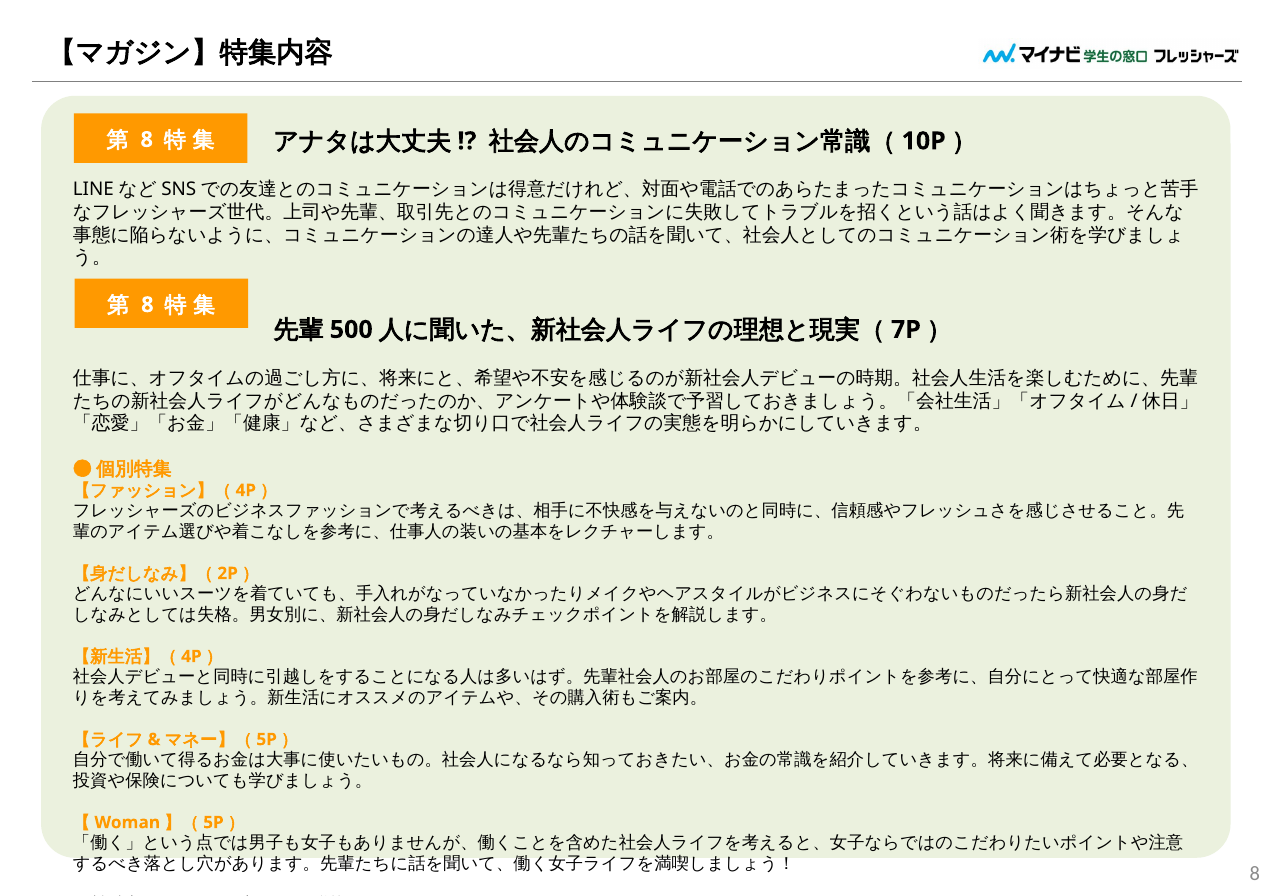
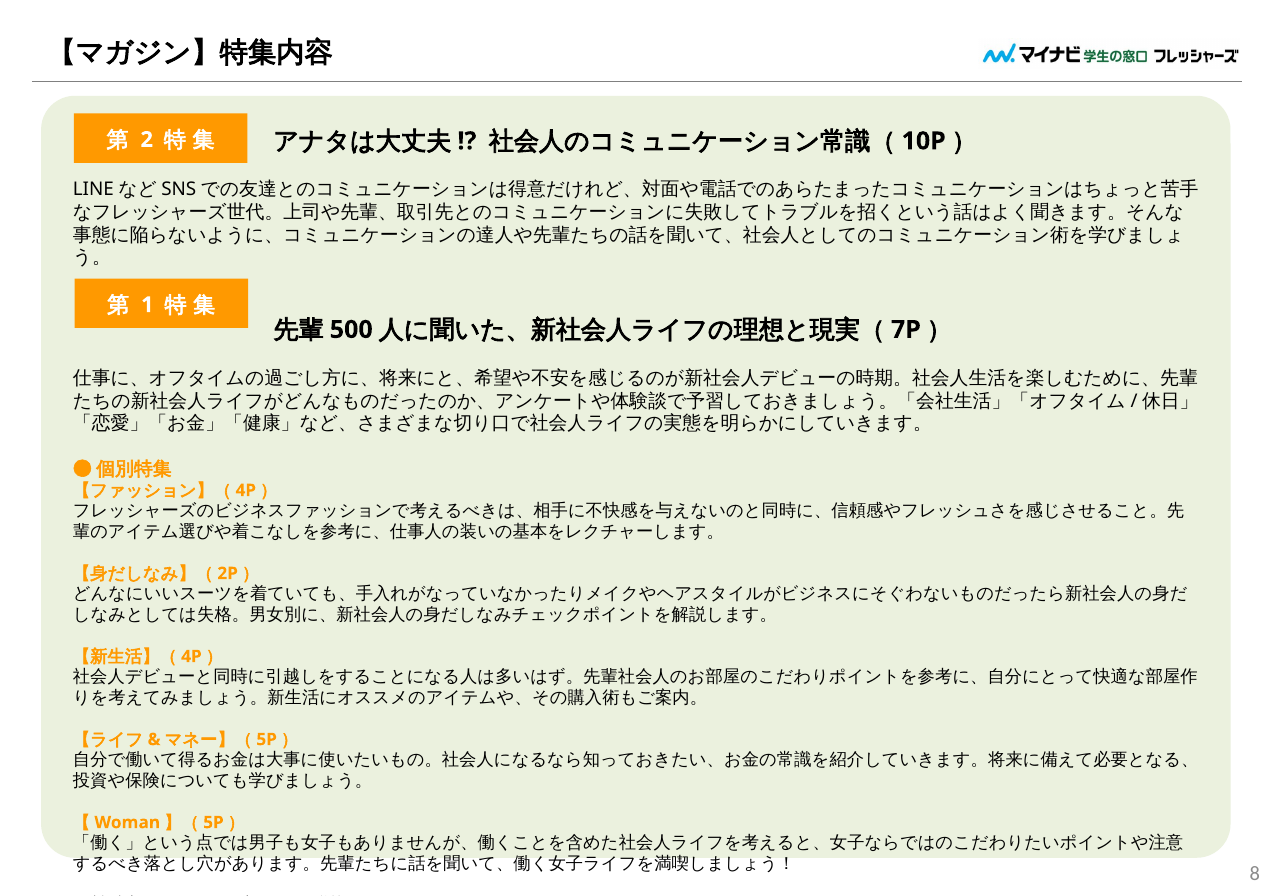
8: 8 -> 2 (147, 140)
8: 8 -> 1 (147, 305)
